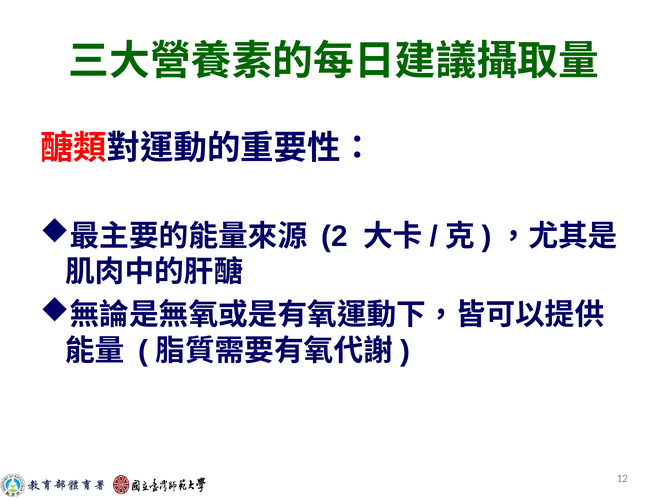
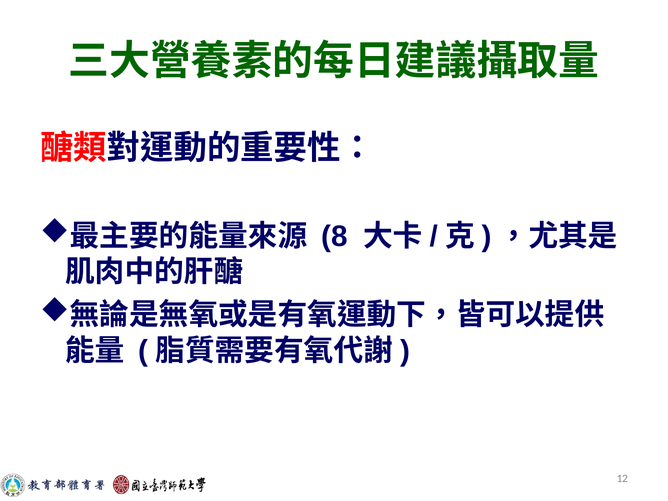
2: 2 -> 8 (335, 236)
